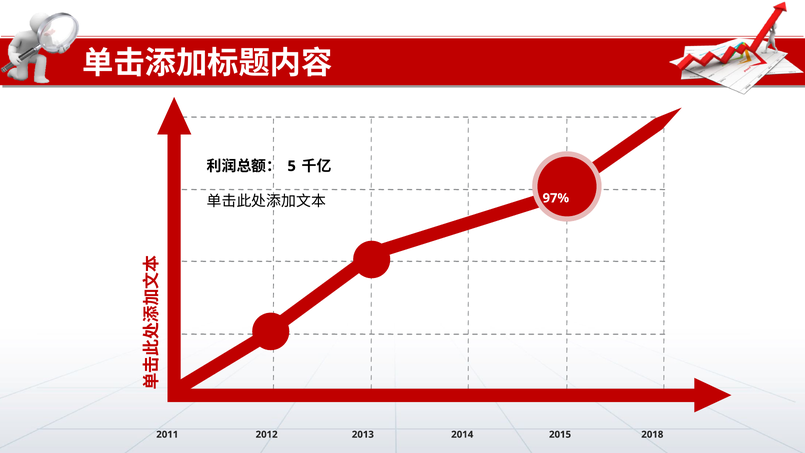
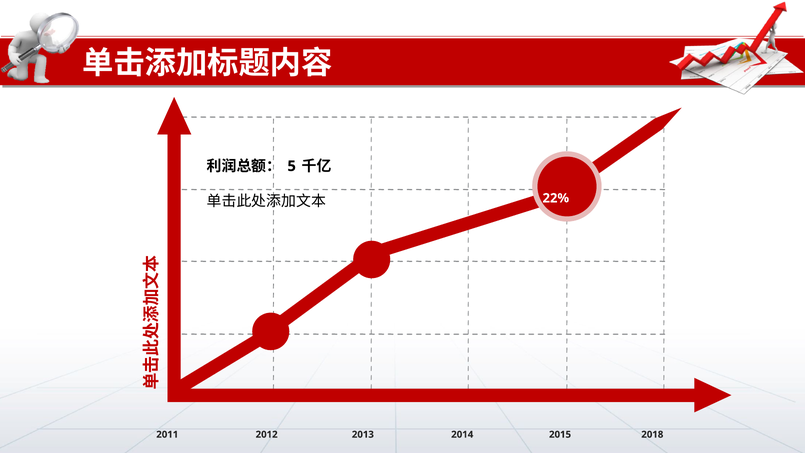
97%: 97% -> 22% (556, 198)
